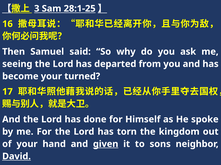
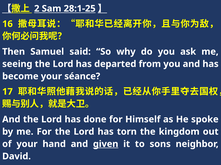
3: 3 -> 2 (37, 9)
turned: turned -> séance (82, 77)
David underline: present -> none (17, 157)
